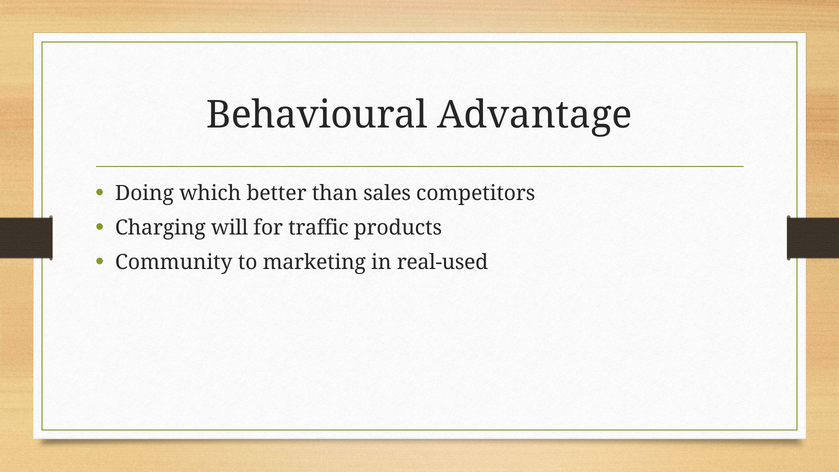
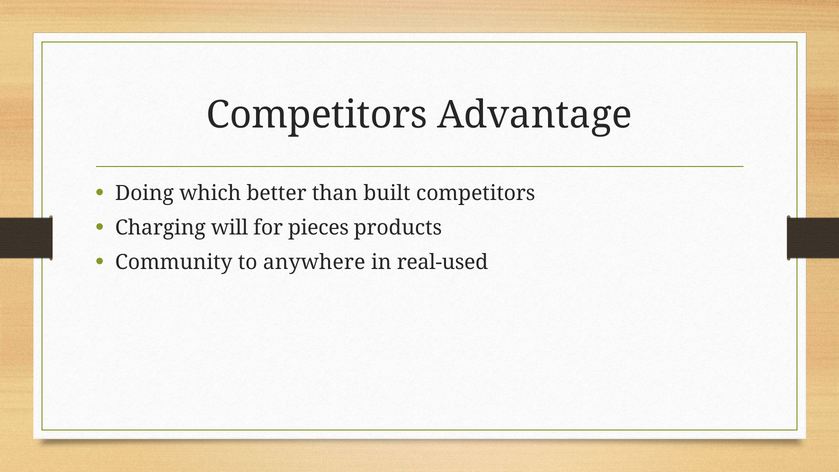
Behavioural: Behavioural -> Competitors (317, 115)
sales: sales -> built (387, 193)
traffic: traffic -> pieces (319, 228)
marketing: marketing -> anywhere (314, 262)
